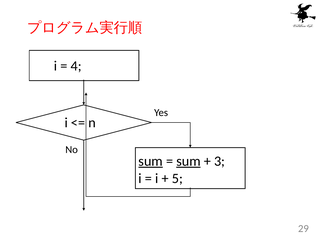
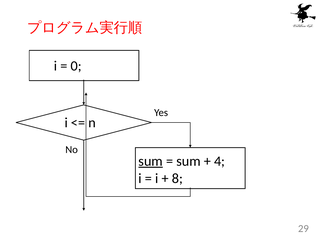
4: 4 -> 0 (76, 66)
sum underline: present -> none (188, 161)
3: 3 -> 4 (220, 161)
5: 5 -> 8 (177, 179)
